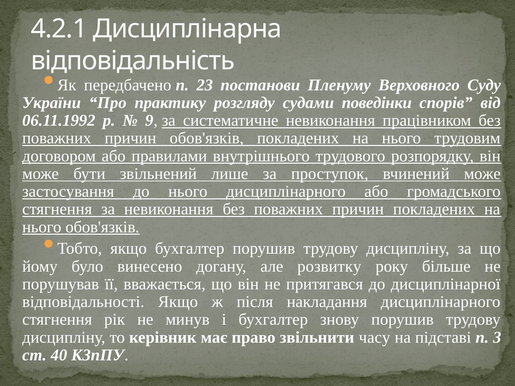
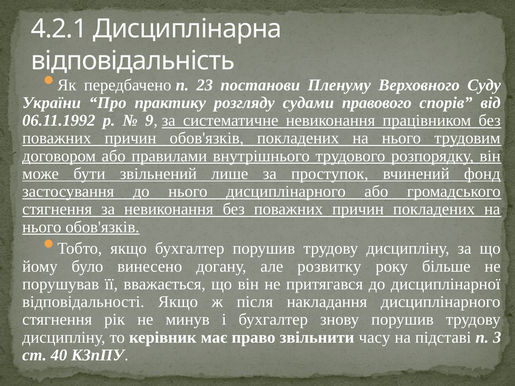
поведінки: поведінки -> правового (377, 103)
вчинений може: може -> фонд (482, 174)
